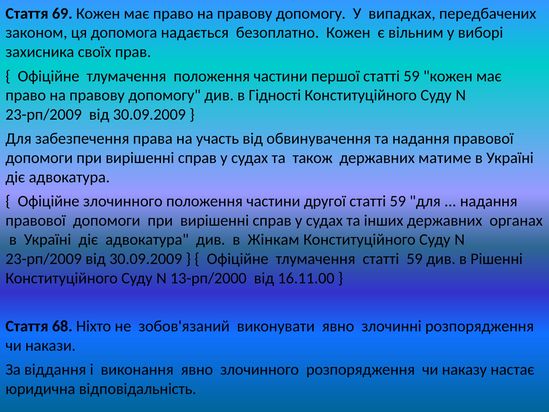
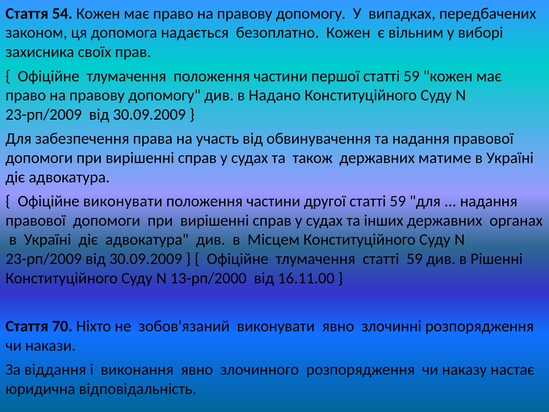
69: 69 -> 54 (62, 13)
Гідності: Гідності -> Надано (275, 95)
Офіційне злочинного: злочинного -> виконувати (123, 201)
Жінкам: Жінкам -> Місцем (274, 239)
68: 68 -> 70 (62, 326)
